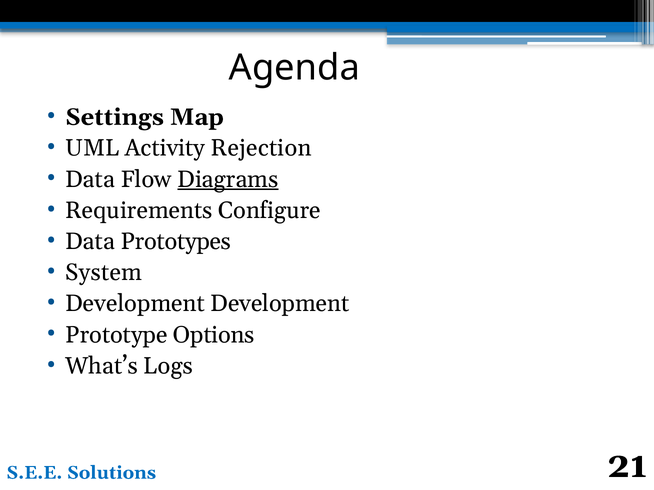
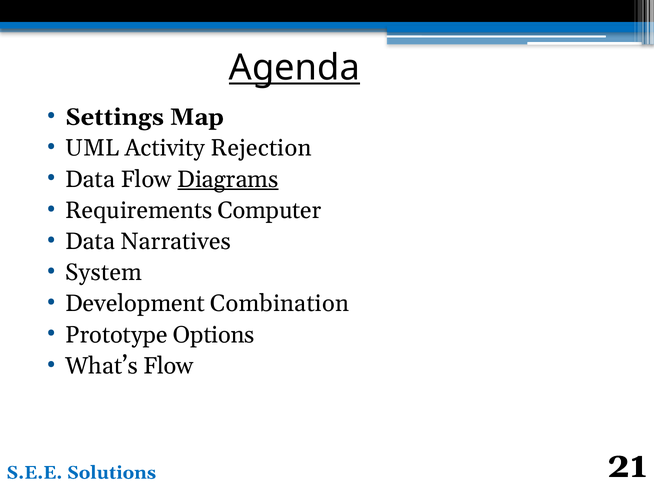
Agenda underline: none -> present (294, 68)
Configure: Configure -> Computer (270, 211)
Prototypes: Prototypes -> Narratives (176, 242)
Development Development: Development -> Combination (280, 304)
What’s Logs: Logs -> Flow (168, 366)
